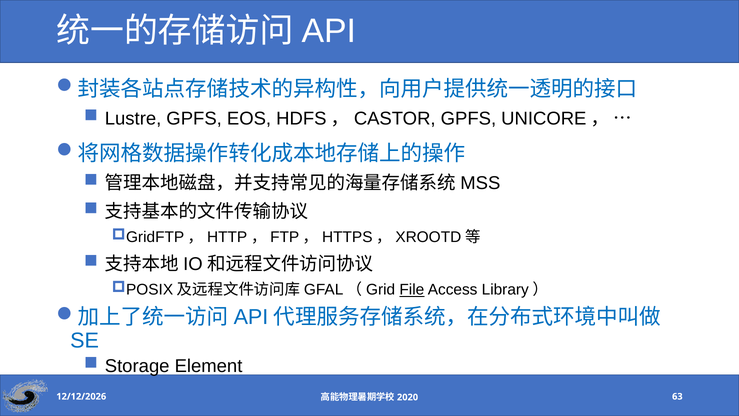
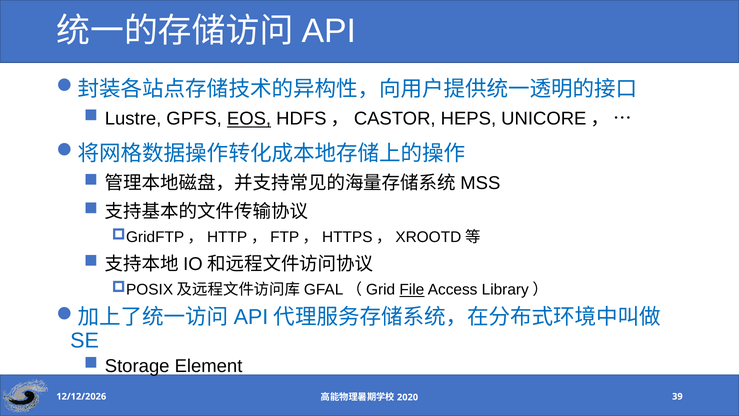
EOS underline: none -> present (249, 119)
HDFS，CASTOR GPFS: GPFS -> HEPS (468, 119)
63: 63 -> 39 (677, 396)
